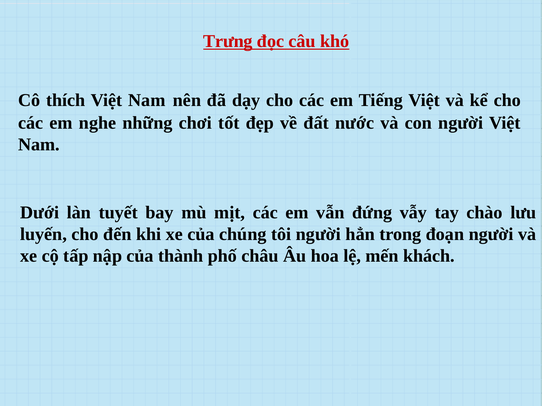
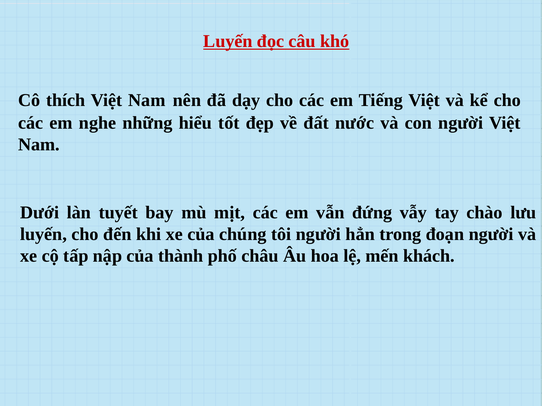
Trưng: Trưng -> Luyến (228, 41)
chơi: chơi -> hiểu (195, 123)
